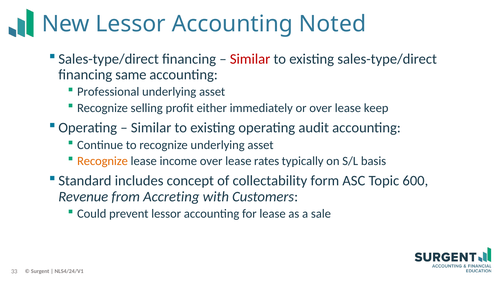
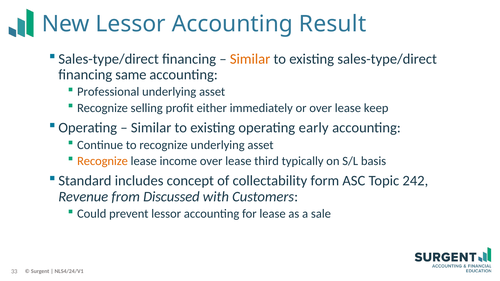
Noted: Noted -> Result (333, 24)
Similar colour: red -> orange (250, 59)
audit: audit -> early (314, 128)
rates: rates -> third (267, 161)
600: 600 -> 242 (415, 181)
Accreting: Accreting -> Discussed (171, 197)
